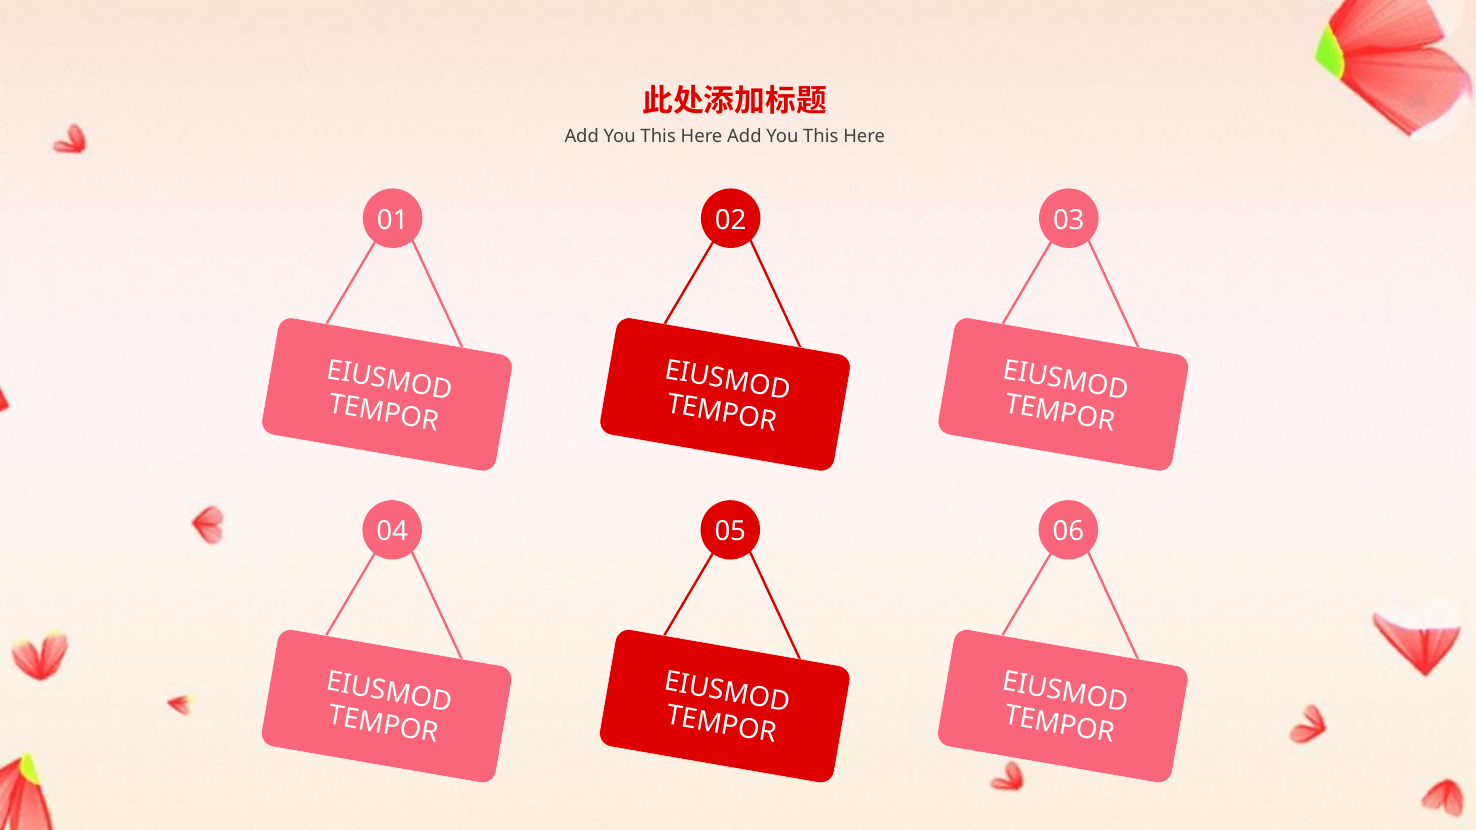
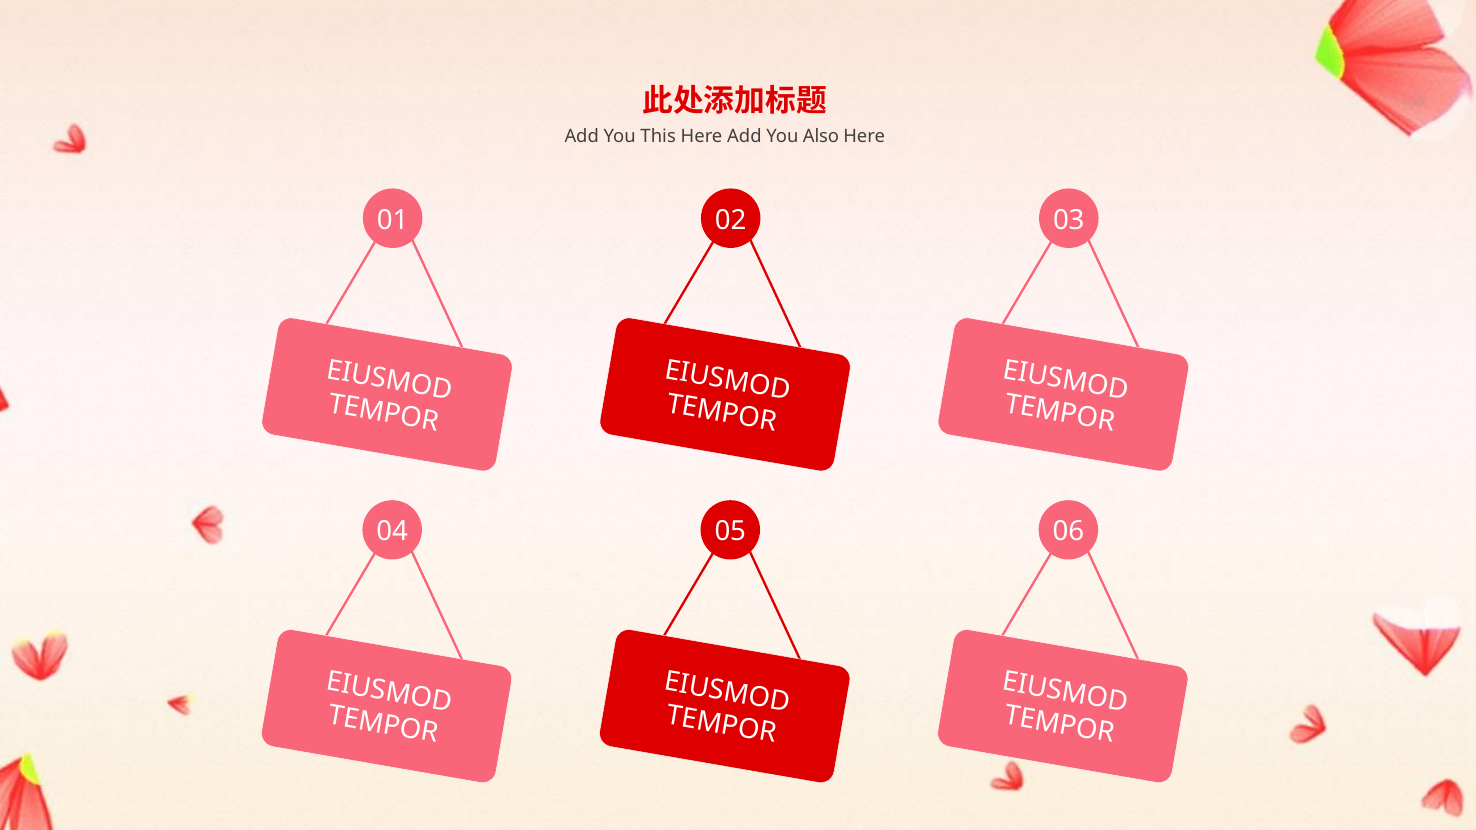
Here Add You This: This -> Also (821, 136)
